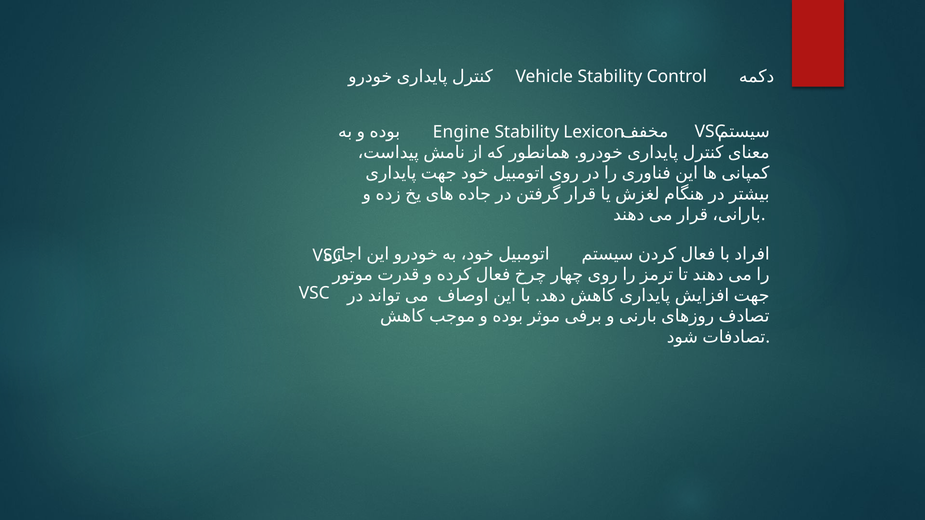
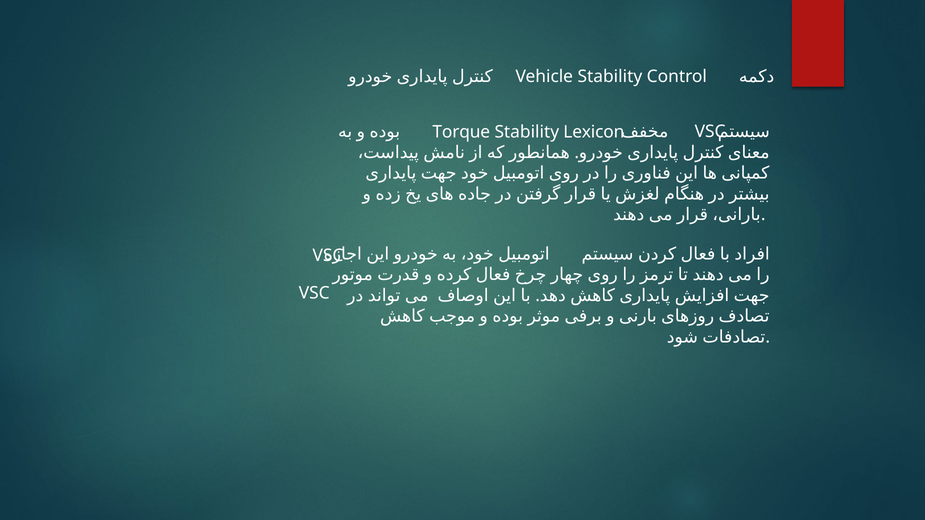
Engine: Engine -> Torque (461, 132)
